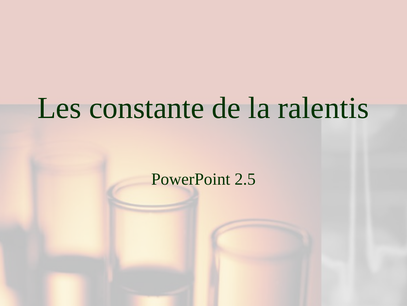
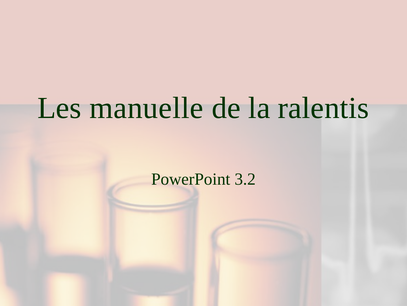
constante: constante -> manuelle (146, 108)
2.5: 2.5 -> 3.2 (245, 179)
